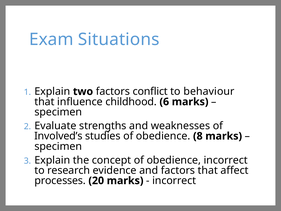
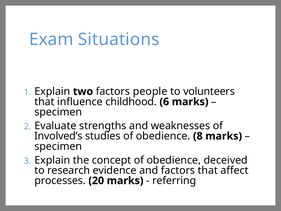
conflict: conflict -> people (150, 91)
behaviour: behaviour -> volunteers (209, 91)
obedience incorrect: incorrect -> deceived (226, 160)
incorrect: incorrect -> referring (174, 180)
